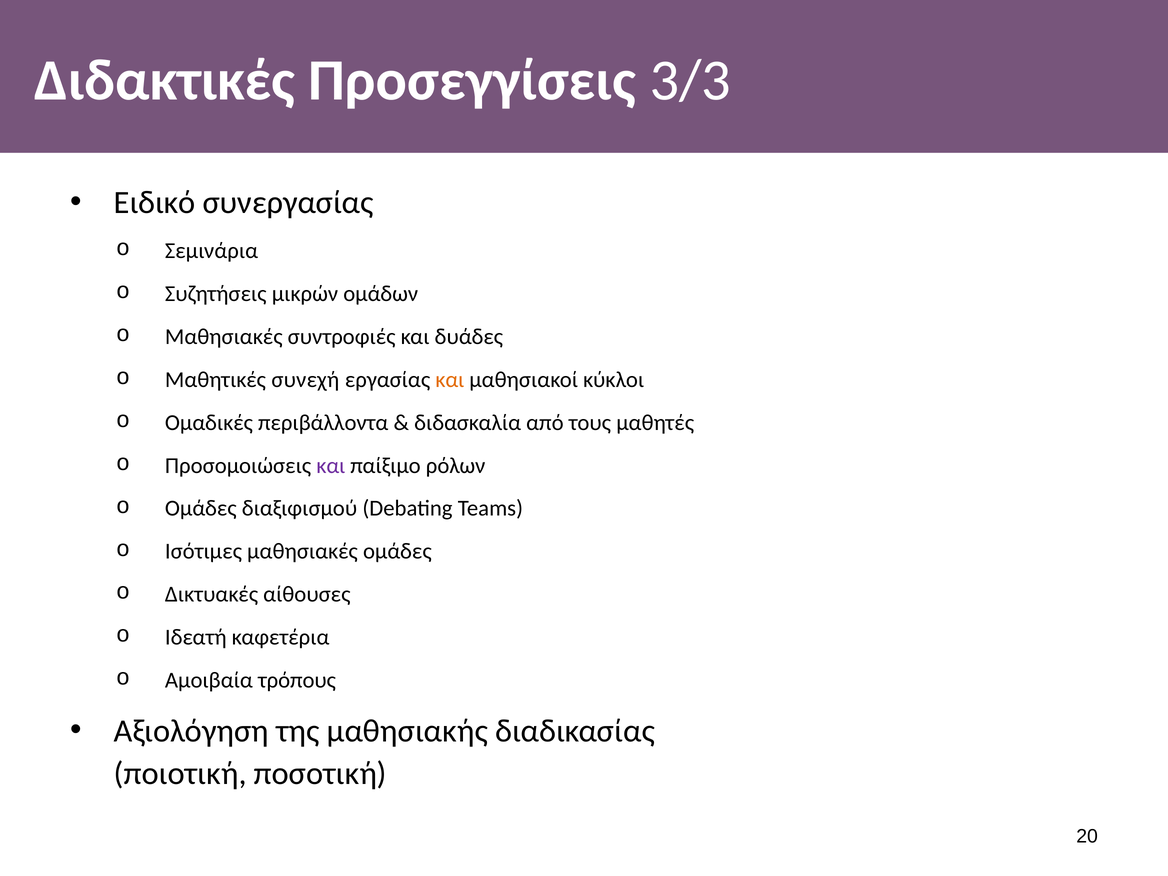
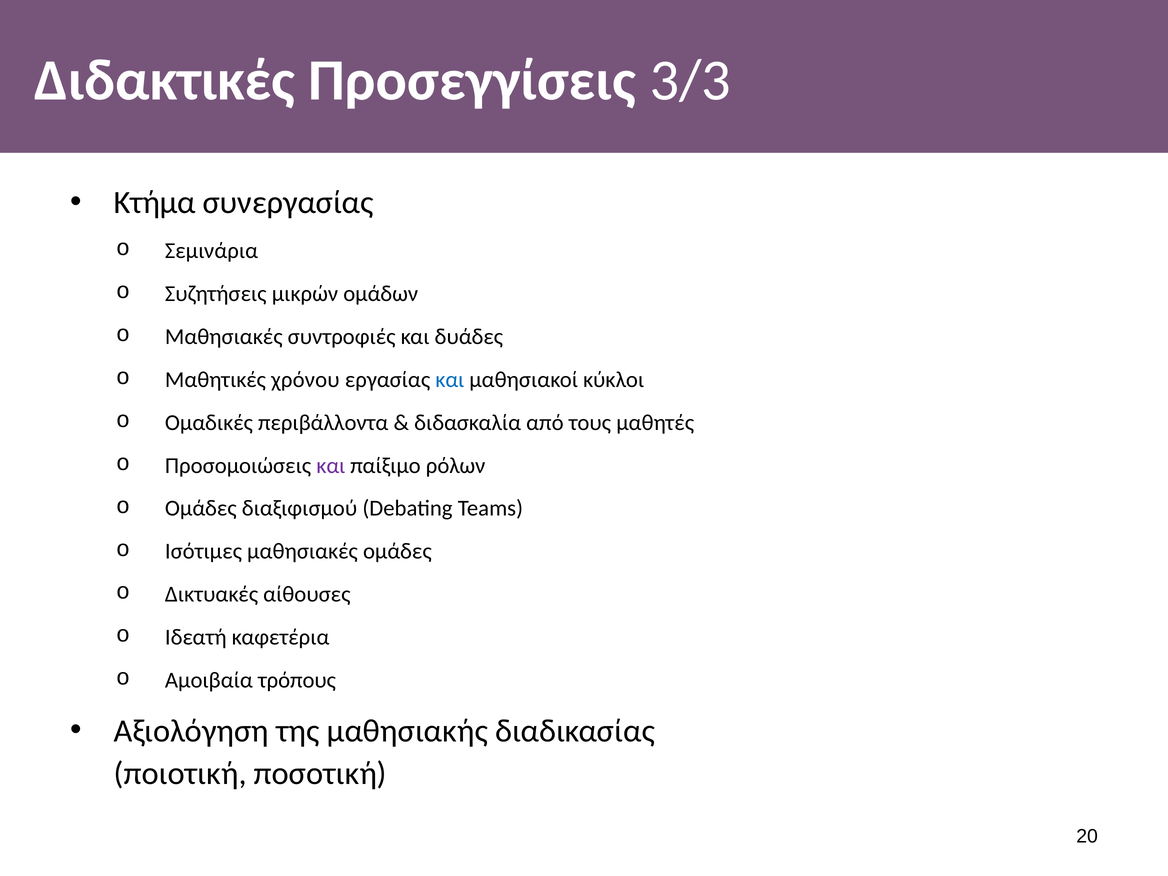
Ειδικό: Ειδικό -> Κτήμα (155, 203)
συνεχή: συνεχή -> χρόνου (305, 380)
και colour: orange -> blue (450, 380)
